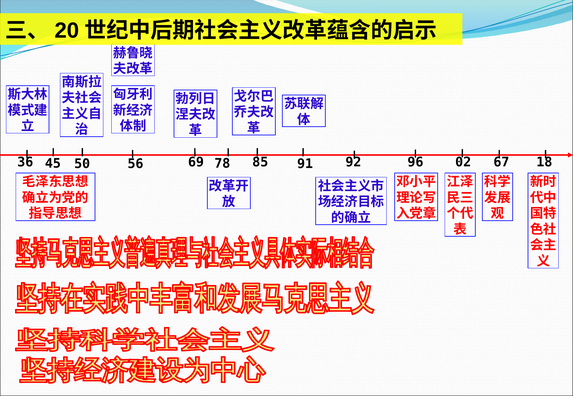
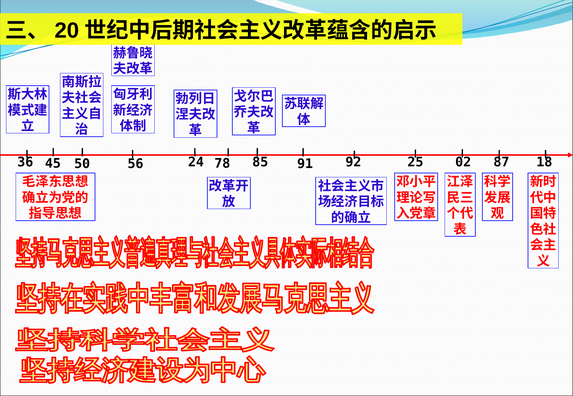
69: 69 -> 24 (196, 162)
96: 96 -> 25 (415, 162)
67: 67 -> 87 (501, 162)
